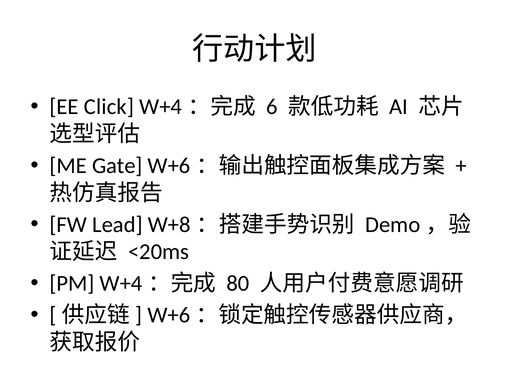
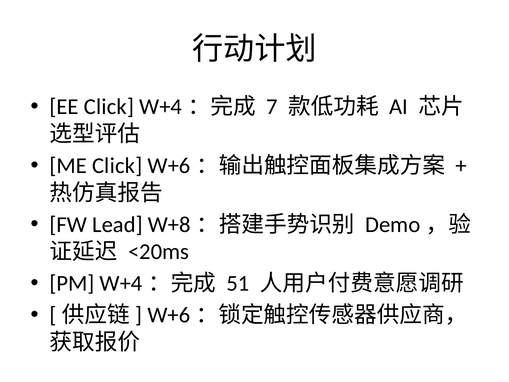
6: 6 -> 7 (272, 107)
ME Gate: Gate -> Click (117, 166)
80: 80 -> 51 (238, 283)
